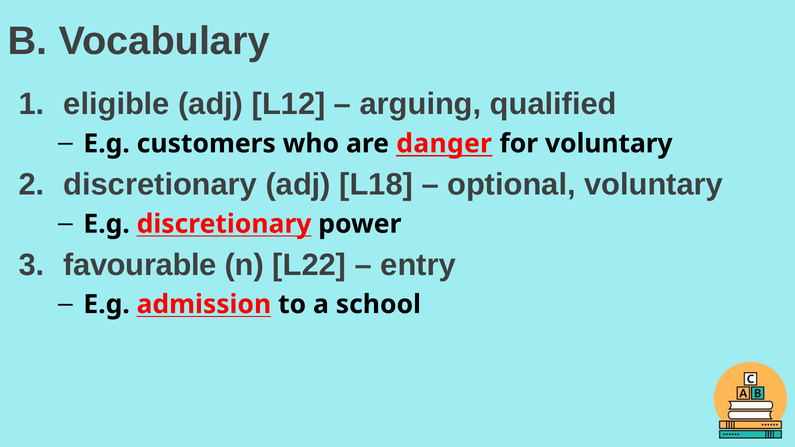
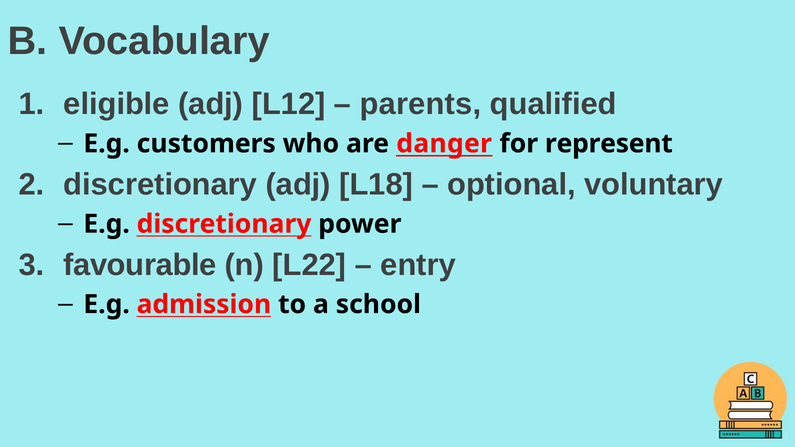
arguing: arguing -> parents (420, 104)
for voluntary: voluntary -> represent (609, 144)
